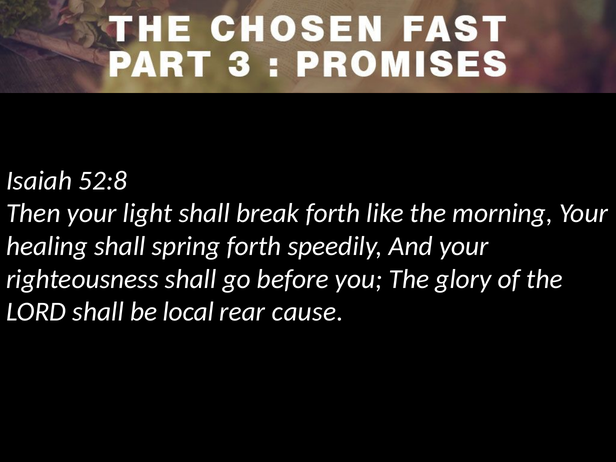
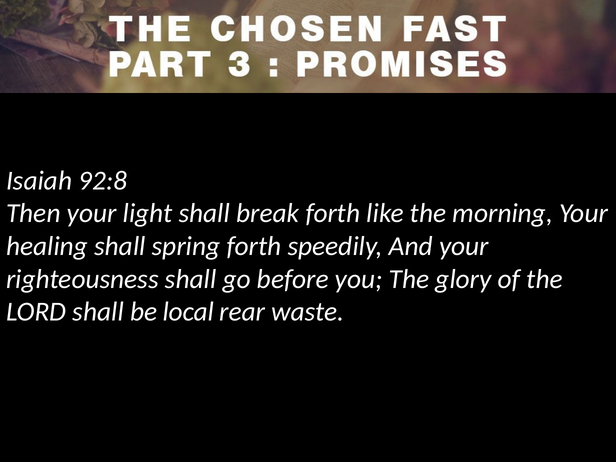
52:8: 52:8 -> 92:8 (103, 181)
cause: cause -> waste (308, 312)
